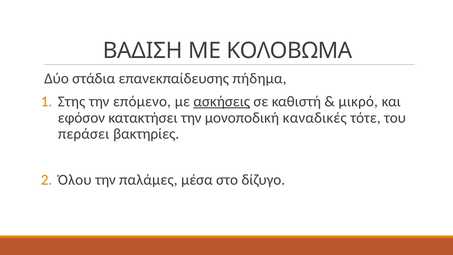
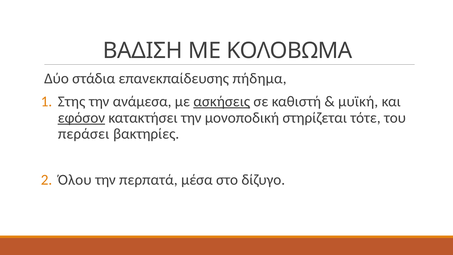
επόμενο: επόμενο -> ανάμεσα (142, 101)
μικρό: μικρό -> μυϊκή (358, 101)
εφόσον underline: none -> present (81, 118)
καναδικές: καναδικές -> στηρίζεται (315, 118)
παλάμες: παλάμες -> περπατά (148, 180)
